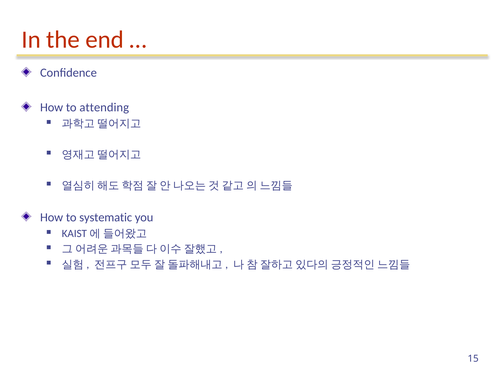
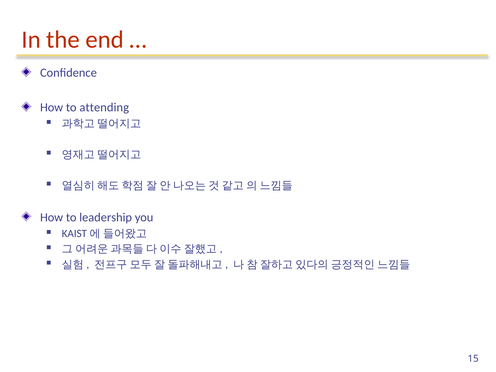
systematic: systematic -> leadership (106, 217)
